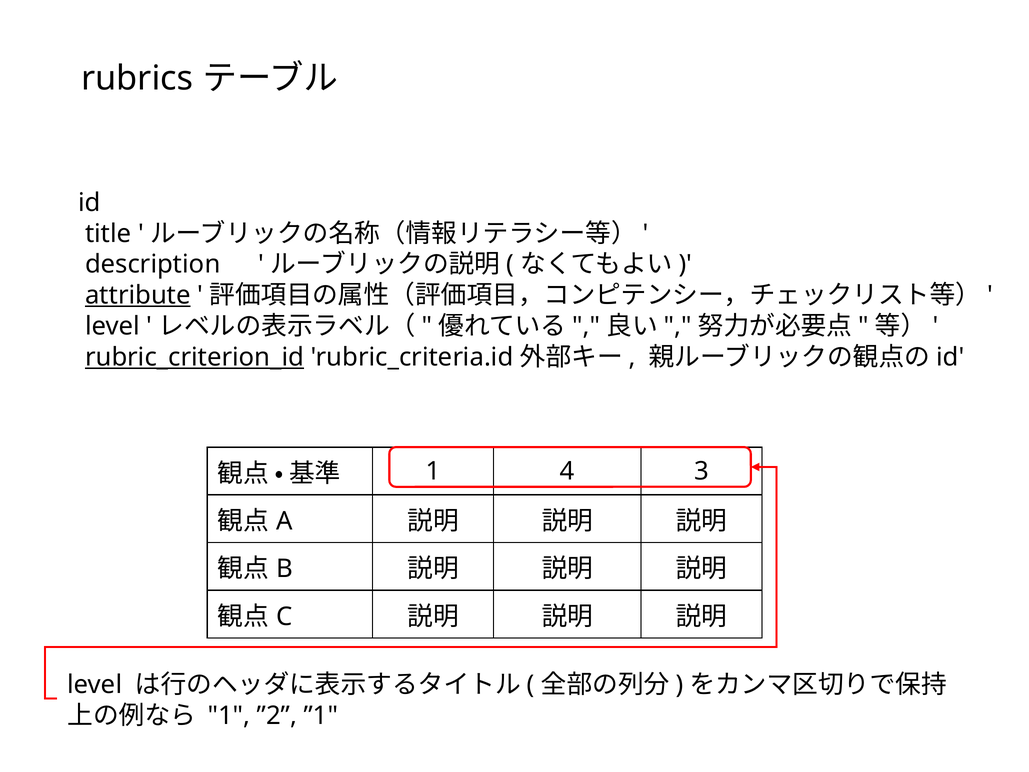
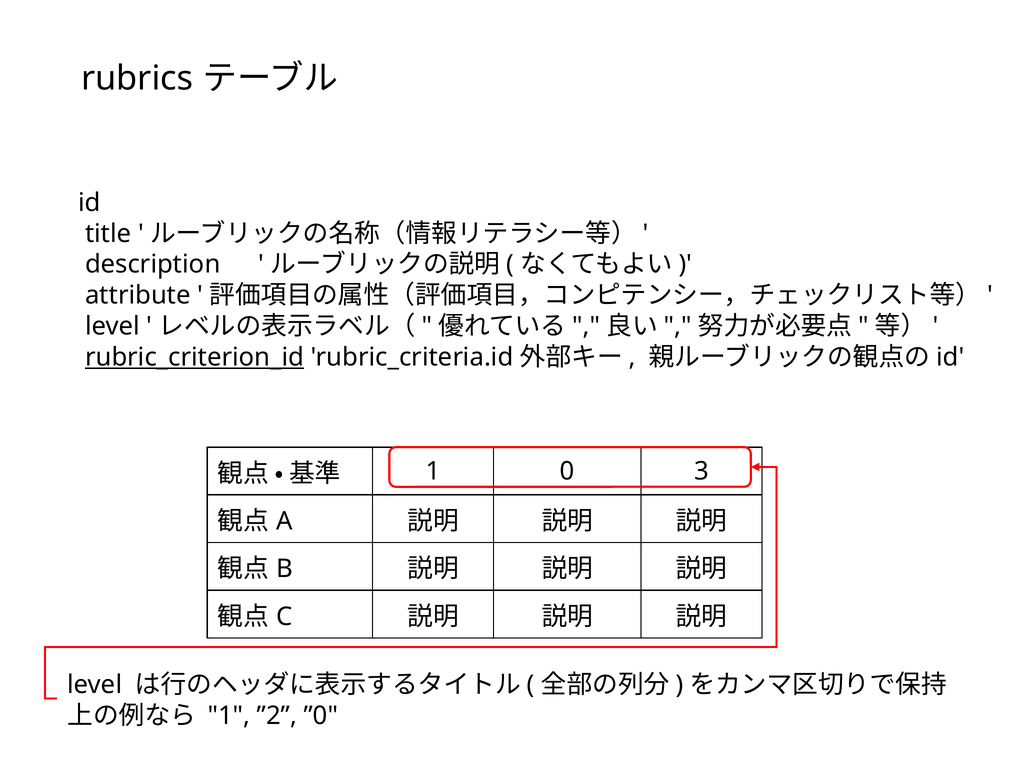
attribute underline: present -> none (138, 295)
4: 4 -> 0 (567, 471)
”1: ”1 -> ”0 (321, 715)
